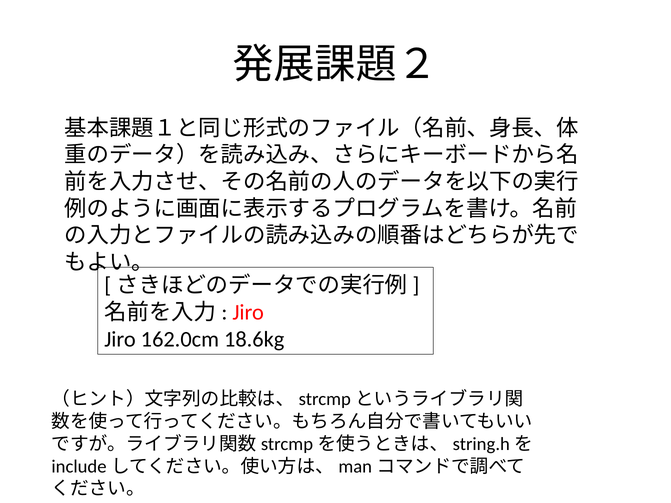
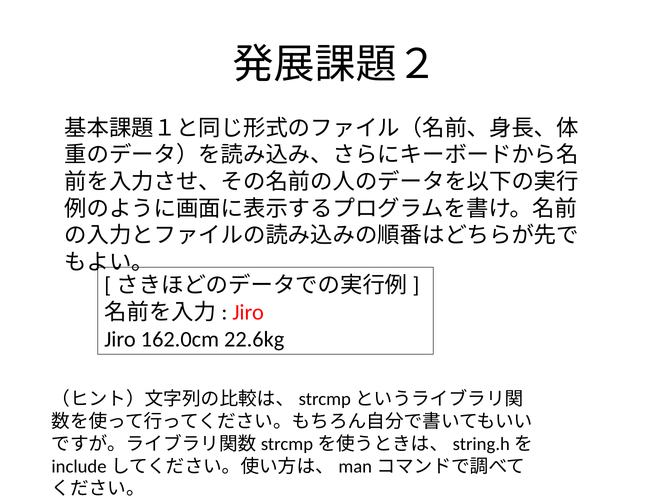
18.6kg: 18.6kg -> 22.6kg (254, 339)
